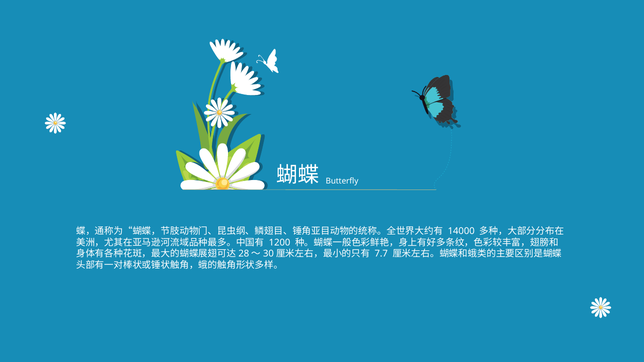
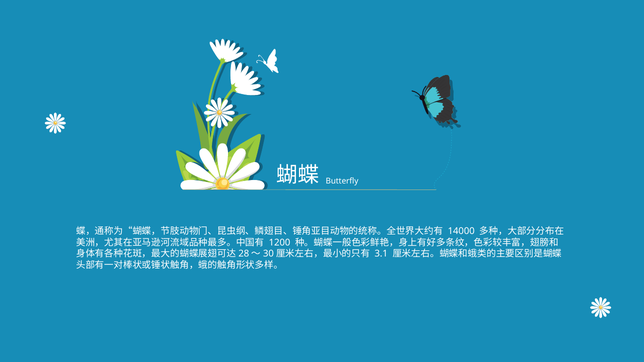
7.7: 7.7 -> 3.1 (381, 254)
